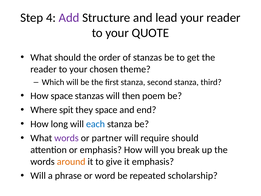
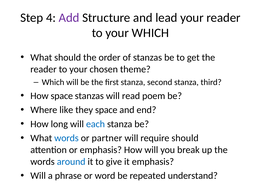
your QUOTE: QUOTE -> WHICH (150, 33)
then: then -> read (131, 96)
spit: spit -> like (66, 110)
words colour: purple -> blue (66, 138)
around colour: orange -> blue (71, 161)
scholarship: scholarship -> understand (193, 176)
